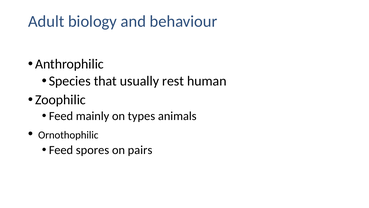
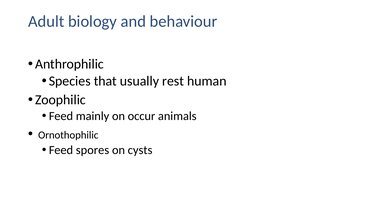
types: types -> occur (141, 116)
pairs: pairs -> cysts (140, 150)
